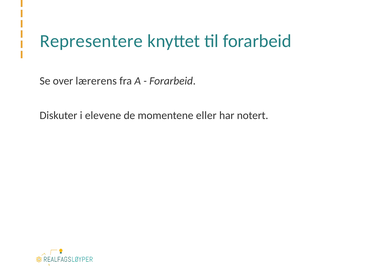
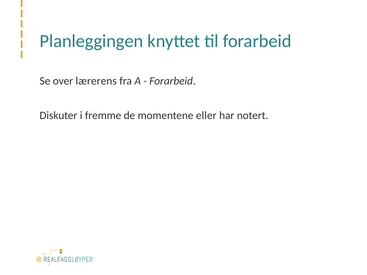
Representere: Representere -> Planleggingen (91, 41)
elevene: elevene -> fremme (103, 115)
